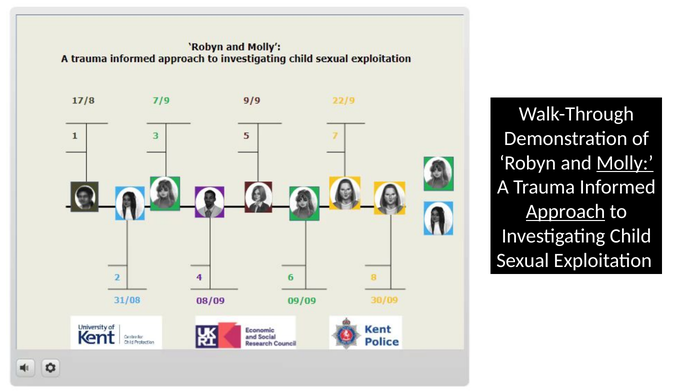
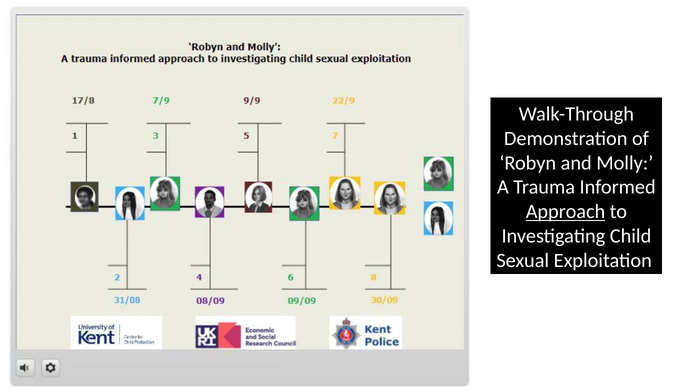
Molly underline: present -> none (625, 163)
